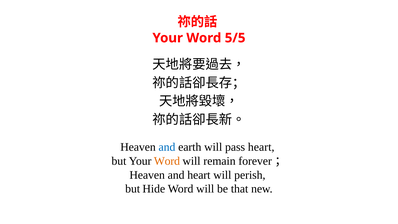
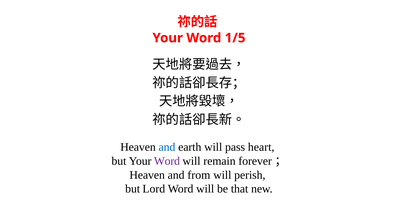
5/5: 5/5 -> 1/5 (235, 38)
Word colour: orange -> purple (167, 161)
and heart: heart -> from (199, 175)
Hide: Hide -> Lord (154, 189)
